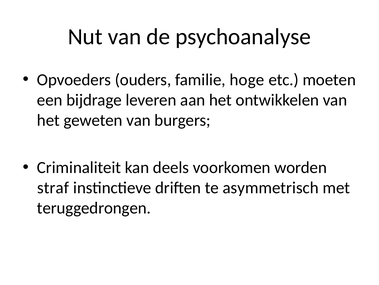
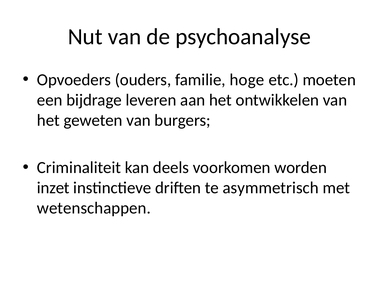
straf: straf -> inzet (53, 187)
teruggedrongen: teruggedrongen -> wetenschappen (94, 208)
